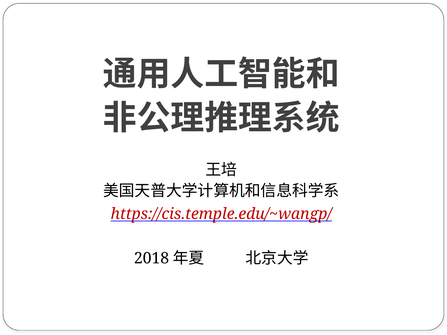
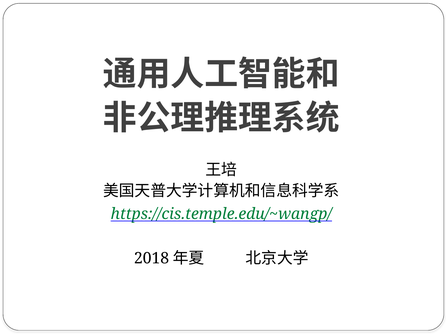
https://cis.temple.edu/~wangp/ colour: red -> green (221, 214)
